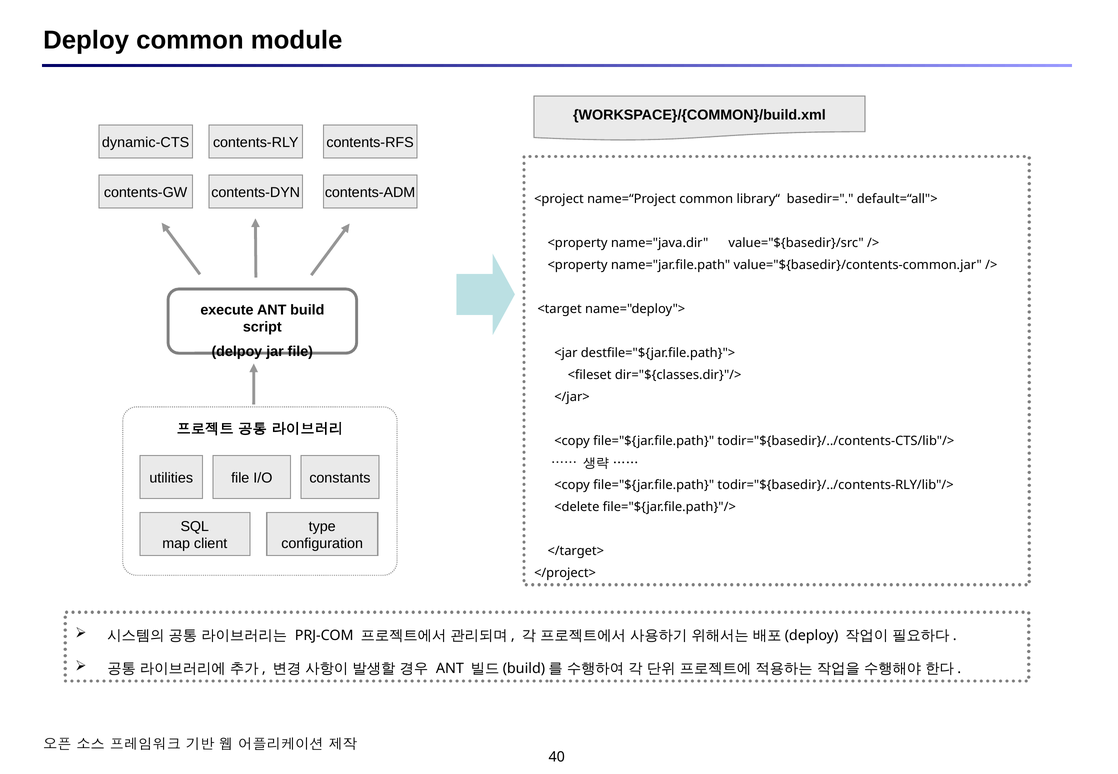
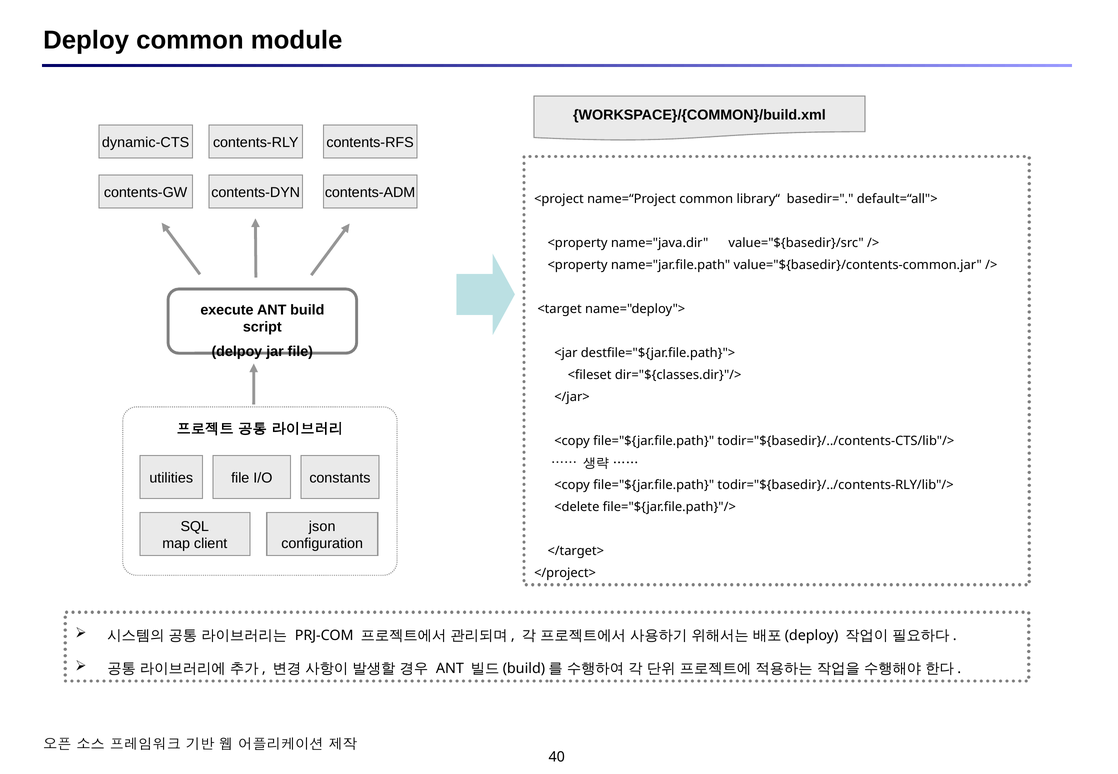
type: type -> json (322, 526)
